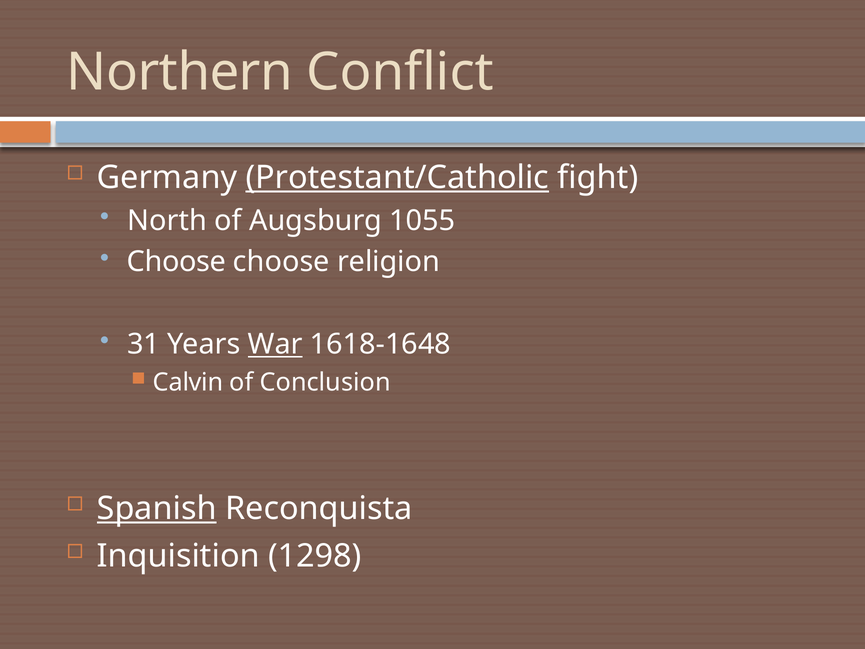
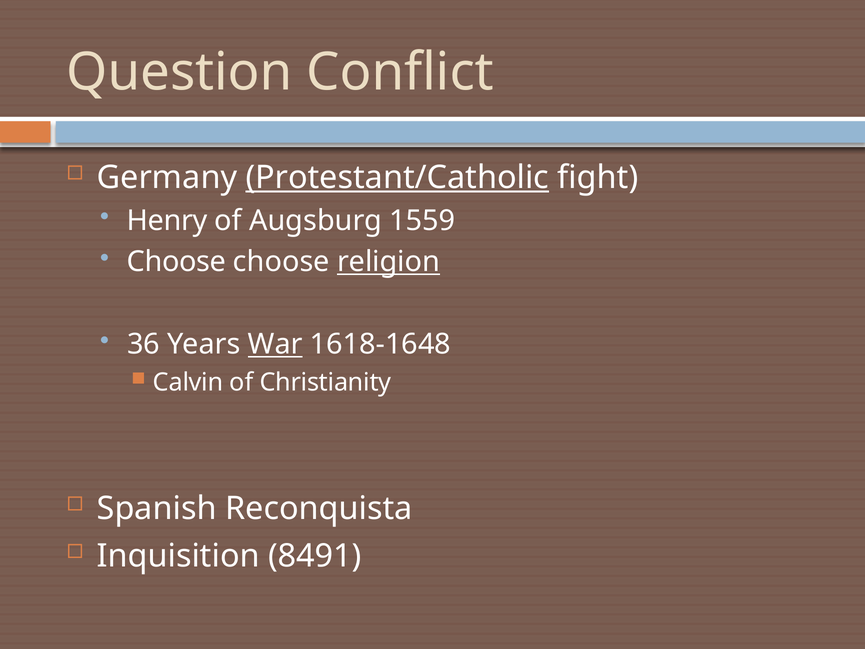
Northern: Northern -> Question (180, 72)
North: North -> Henry (167, 221)
1055: 1055 -> 1559 (422, 221)
religion underline: none -> present (388, 262)
31: 31 -> 36 (144, 344)
Conclusion: Conclusion -> Christianity (325, 382)
Spanish underline: present -> none (157, 508)
1298: 1298 -> 8491 (315, 556)
